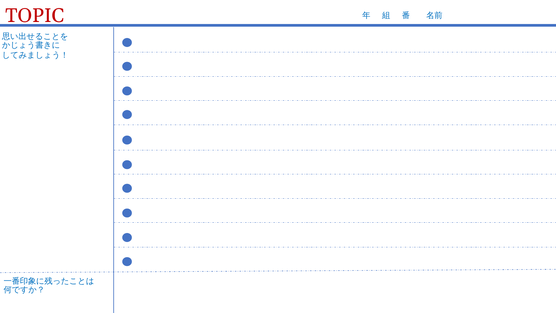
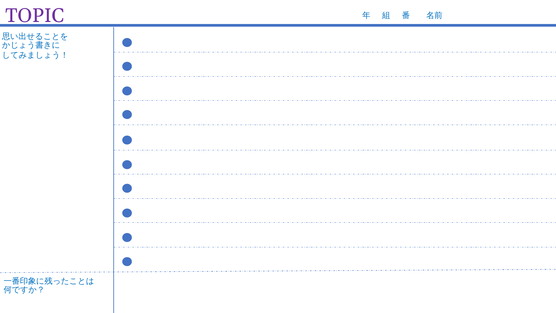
TOPIC colour: red -> purple (35, 16)
